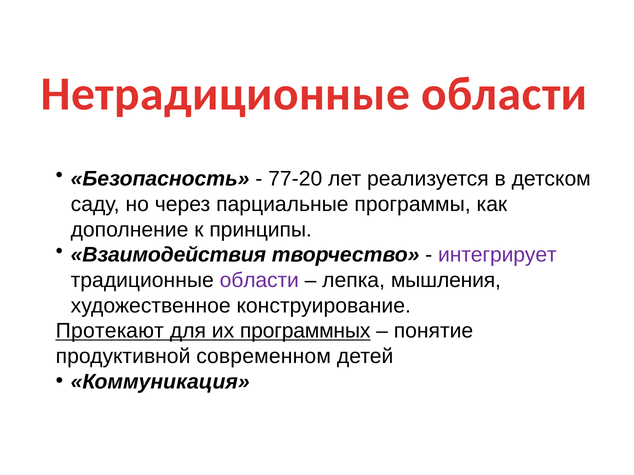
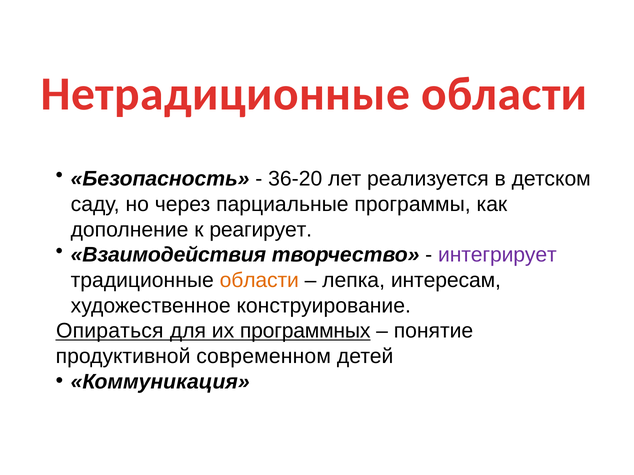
77-20: 77-20 -> 36-20 (295, 179)
принципы: принципы -> реагирует (261, 230)
области colour: purple -> orange (259, 280)
мышления: мышления -> интересам (446, 280)
Протекают: Протекают -> Опираться (110, 331)
